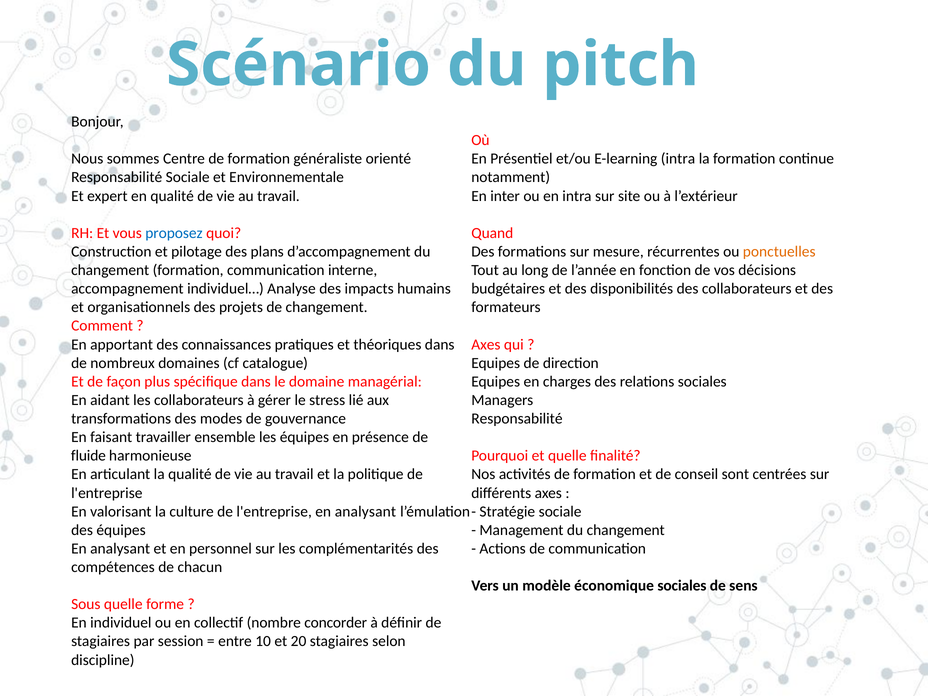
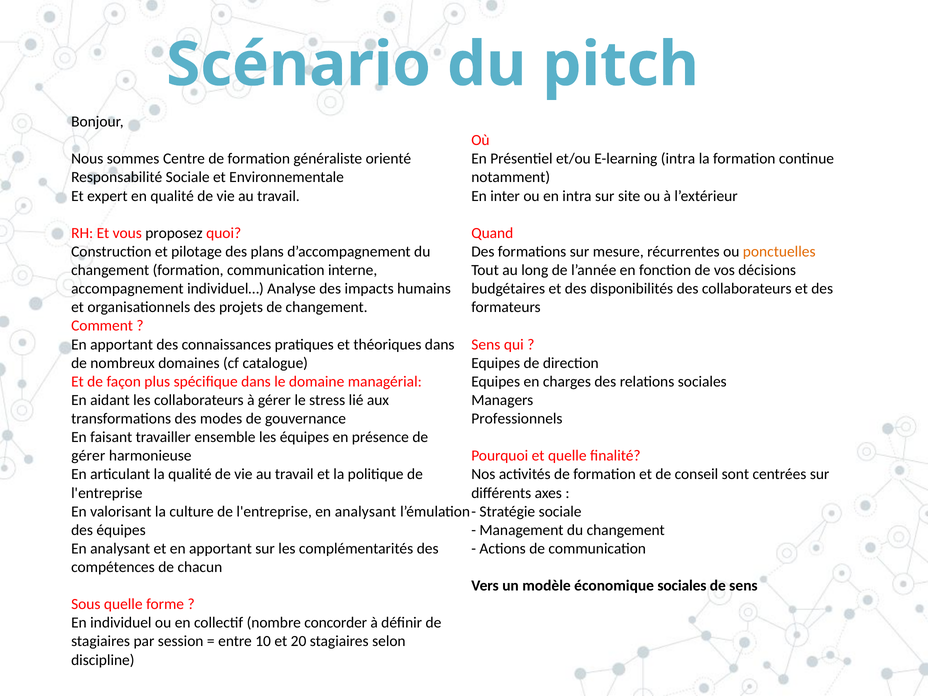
proposez colour: blue -> black (174, 233)
Axes: Axes -> Sens (486, 344)
Responsabilité: Responsabilité -> Professionnels (517, 419)
fluide: fluide -> gérer (88, 456)
et en personnel: personnel -> apportant (220, 549)
